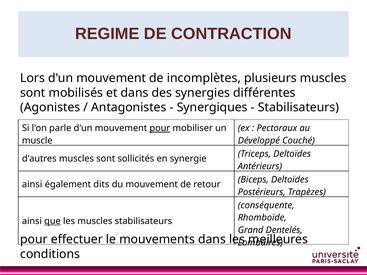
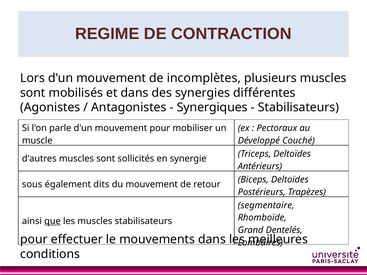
pour underline: present -> none (160, 128)
ainsi: ainsi -> sous (32, 185)
conséquente: conséquente -> segmentaire (266, 205)
